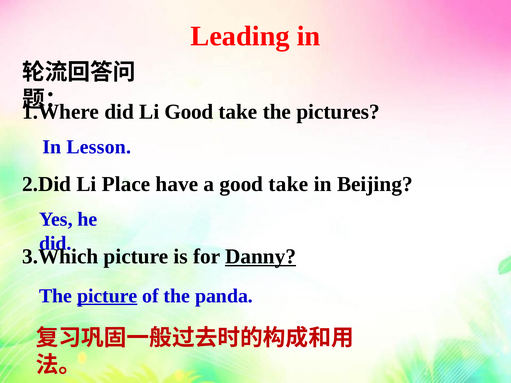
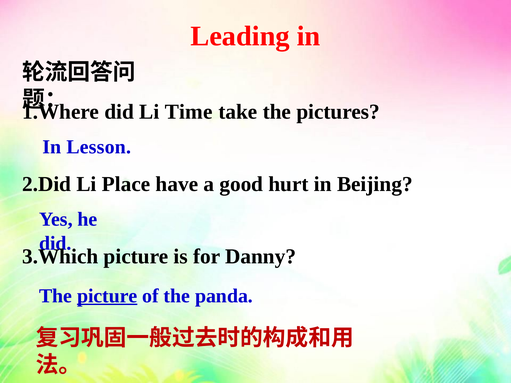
Li Good: Good -> Time (189, 112)
a good take: take -> hurt (289, 184)
Danny underline: present -> none (261, 257)
